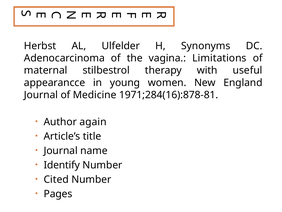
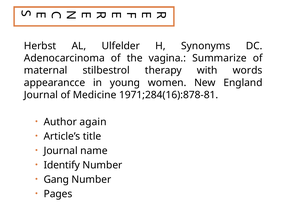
Limitations: Limitations -> Summarize (219, 58)
useful: useful -> words (248, 70)
Cited: Cited -> Gang (56, 179)
